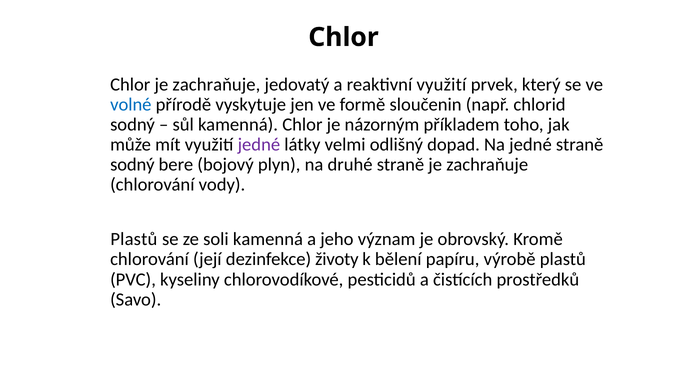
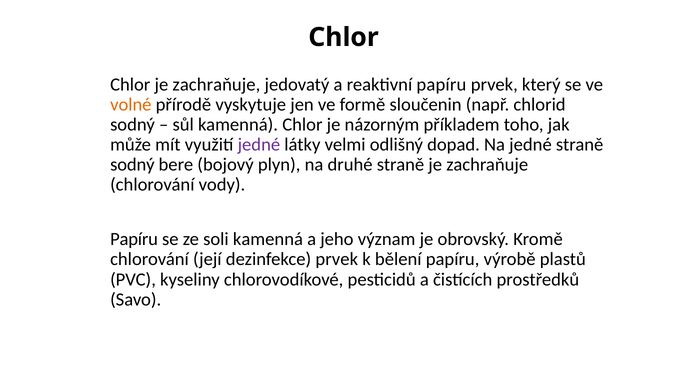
reaktivní využití: využití -> papíru (441, 85)
volné colour: blue -> orange (131, 105)
Plastů: Plastů -> Papíru (134, 240)
dezinfekce životy: životy -> prvek (337, 260)
